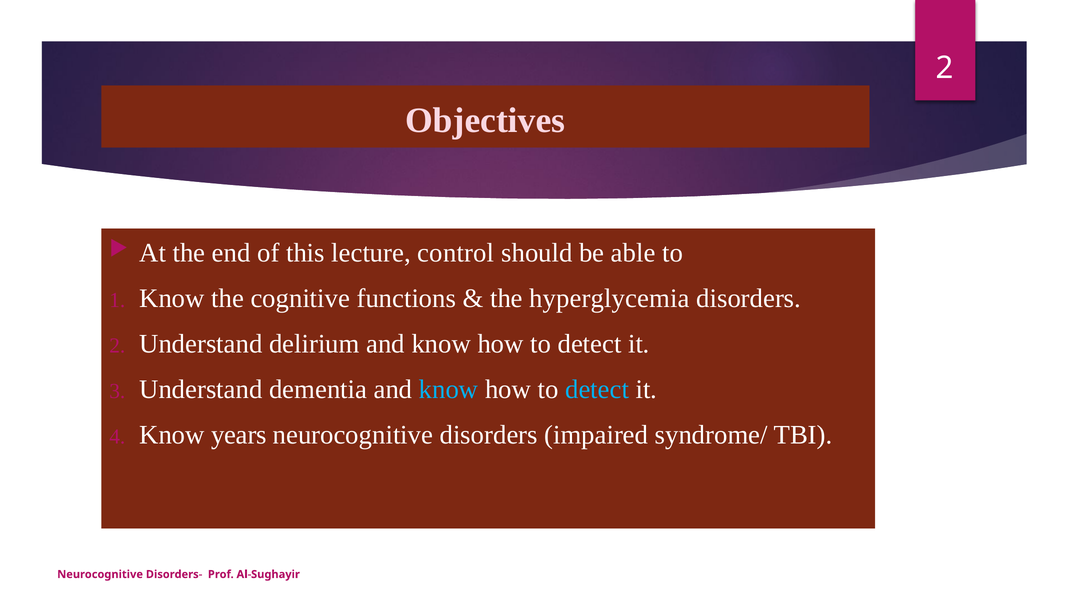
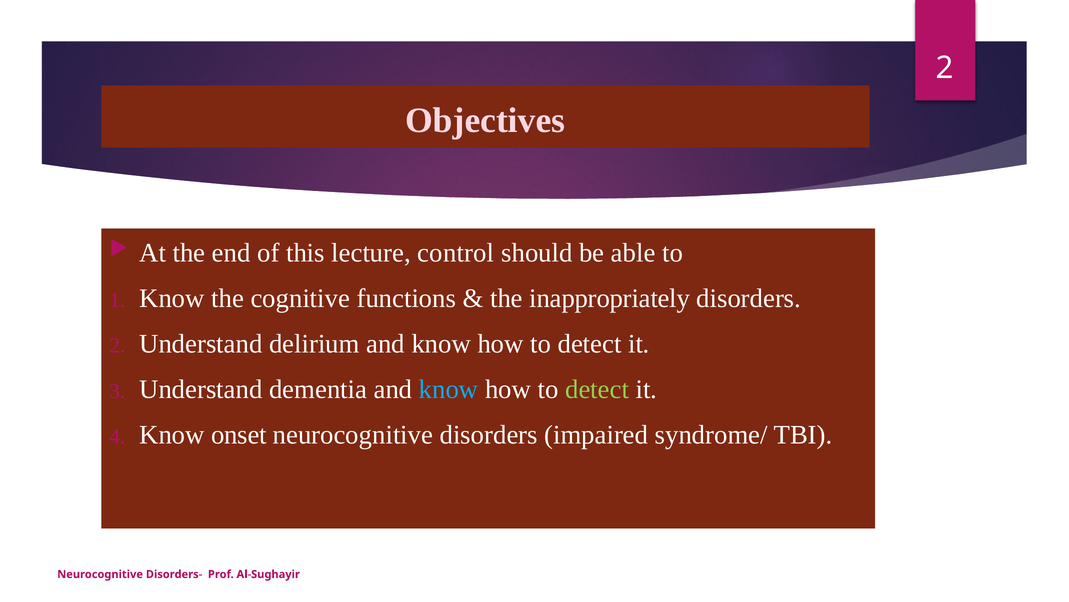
hyperglycemia: hyperglycemia -> inappropriately (610, 298)
detect colour: light blue -> light green (597, 389)
years: years -> onset (239, 434)
